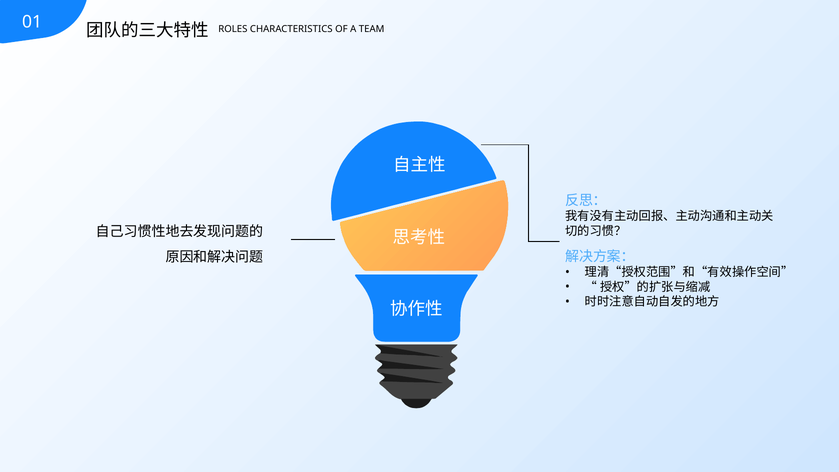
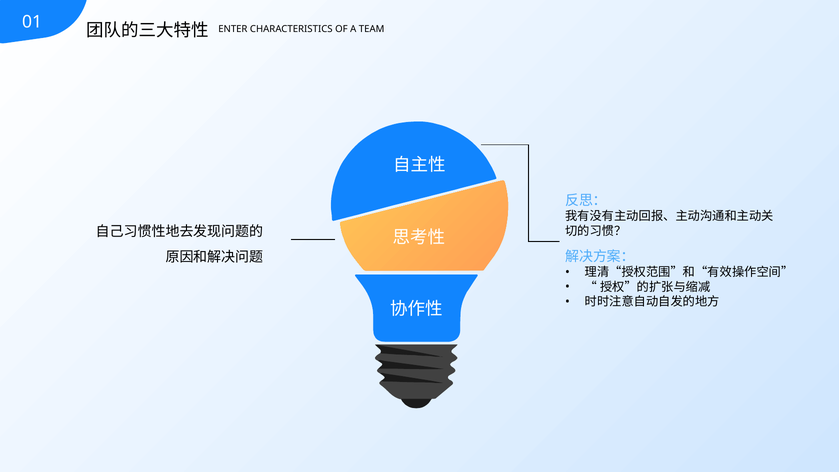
ROLES: ROLES -> ENTER (233, 29)
